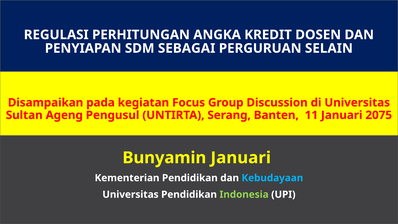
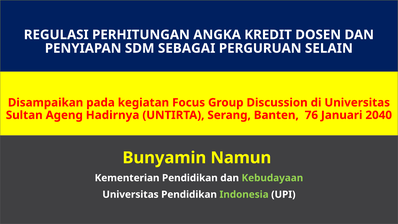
Pengusul: Pengusul -> Hadirnya (113, 115)
11: 11 -> 76 (311, 115)
2075: 2075 -> 2040 (379, 115)
Bunyamin Januari: Januari -> Namun (241, 158)
Kebudayaan colour: light blue -> light green (272, 178)
